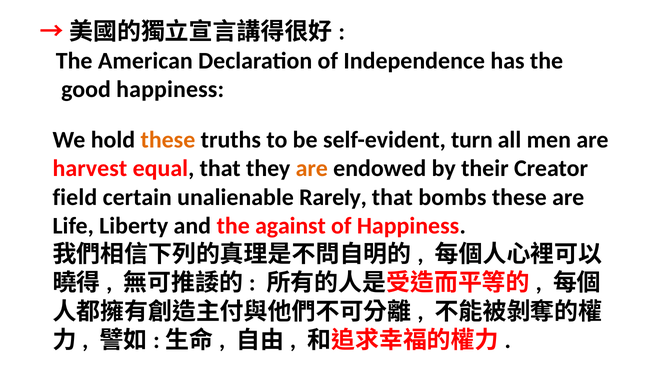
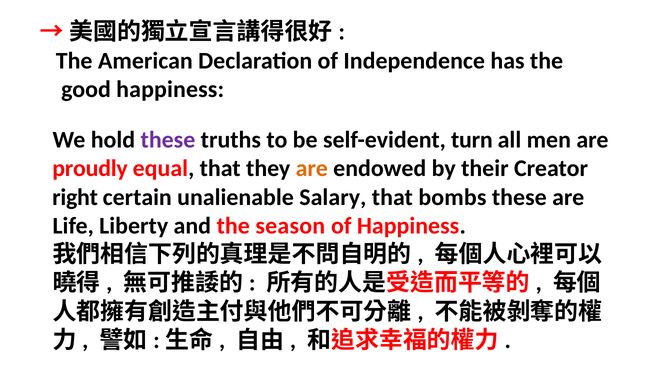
these colour: orange -> purple (168, 140)
harvest: harvest -> proudly (90, 169)
field: field -> right (75, 197)
Rarely: Rarely -> Salary (333, 197)
against: against -> season (290, 226)
